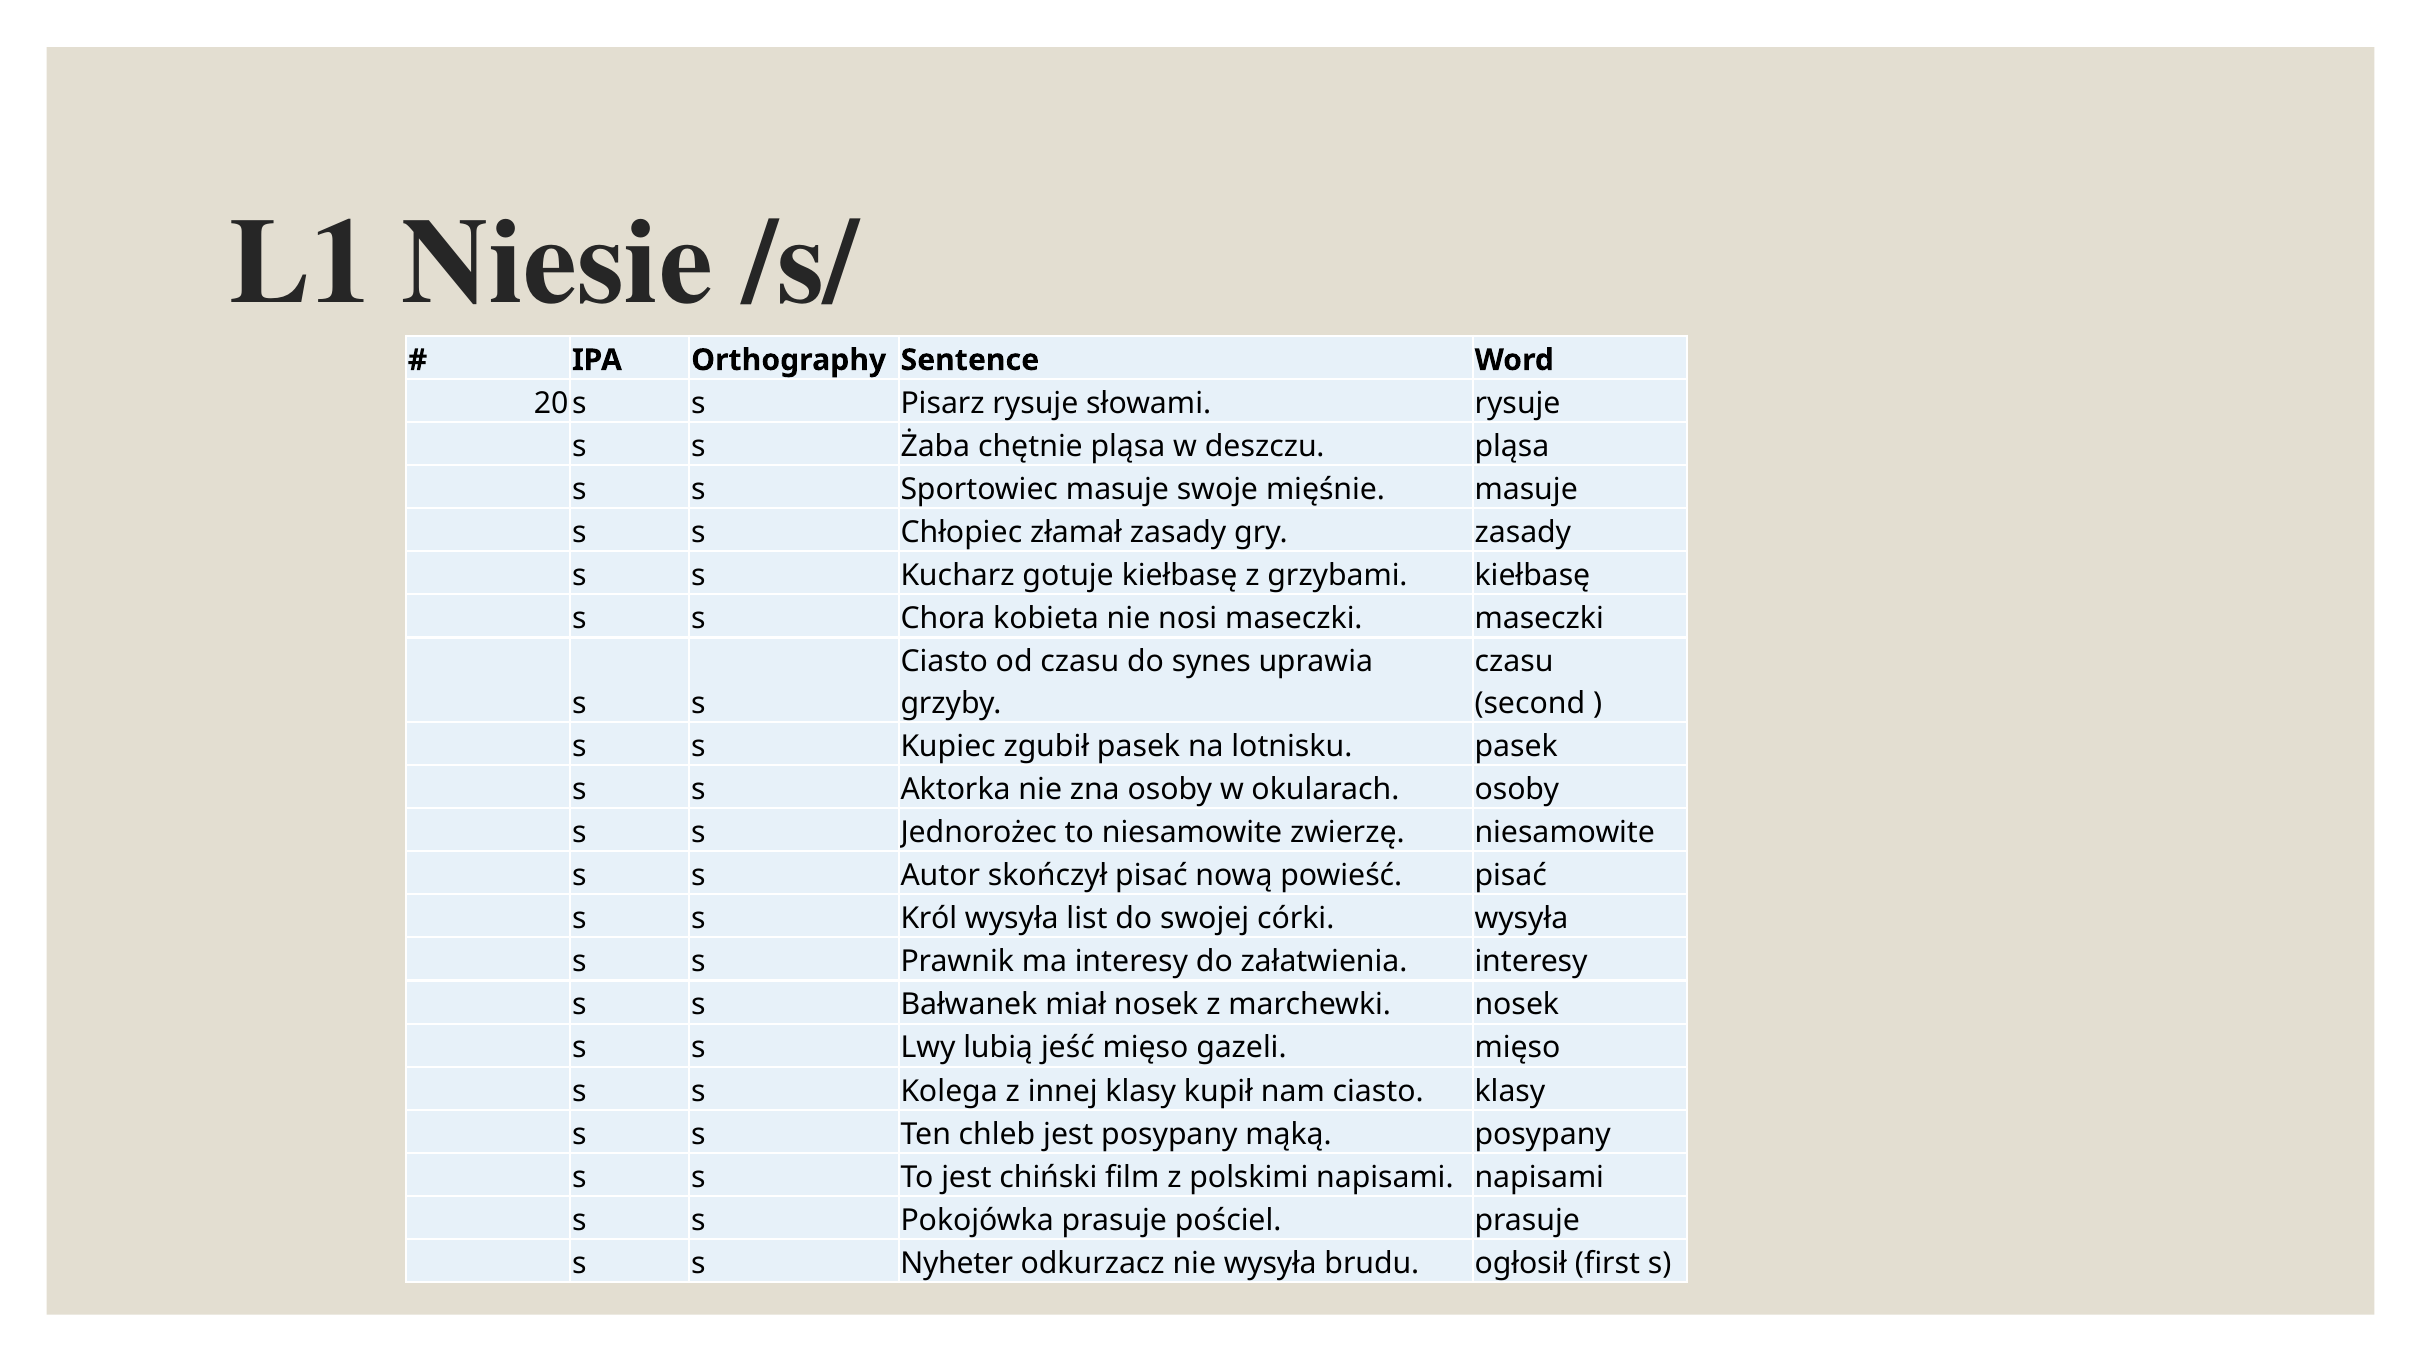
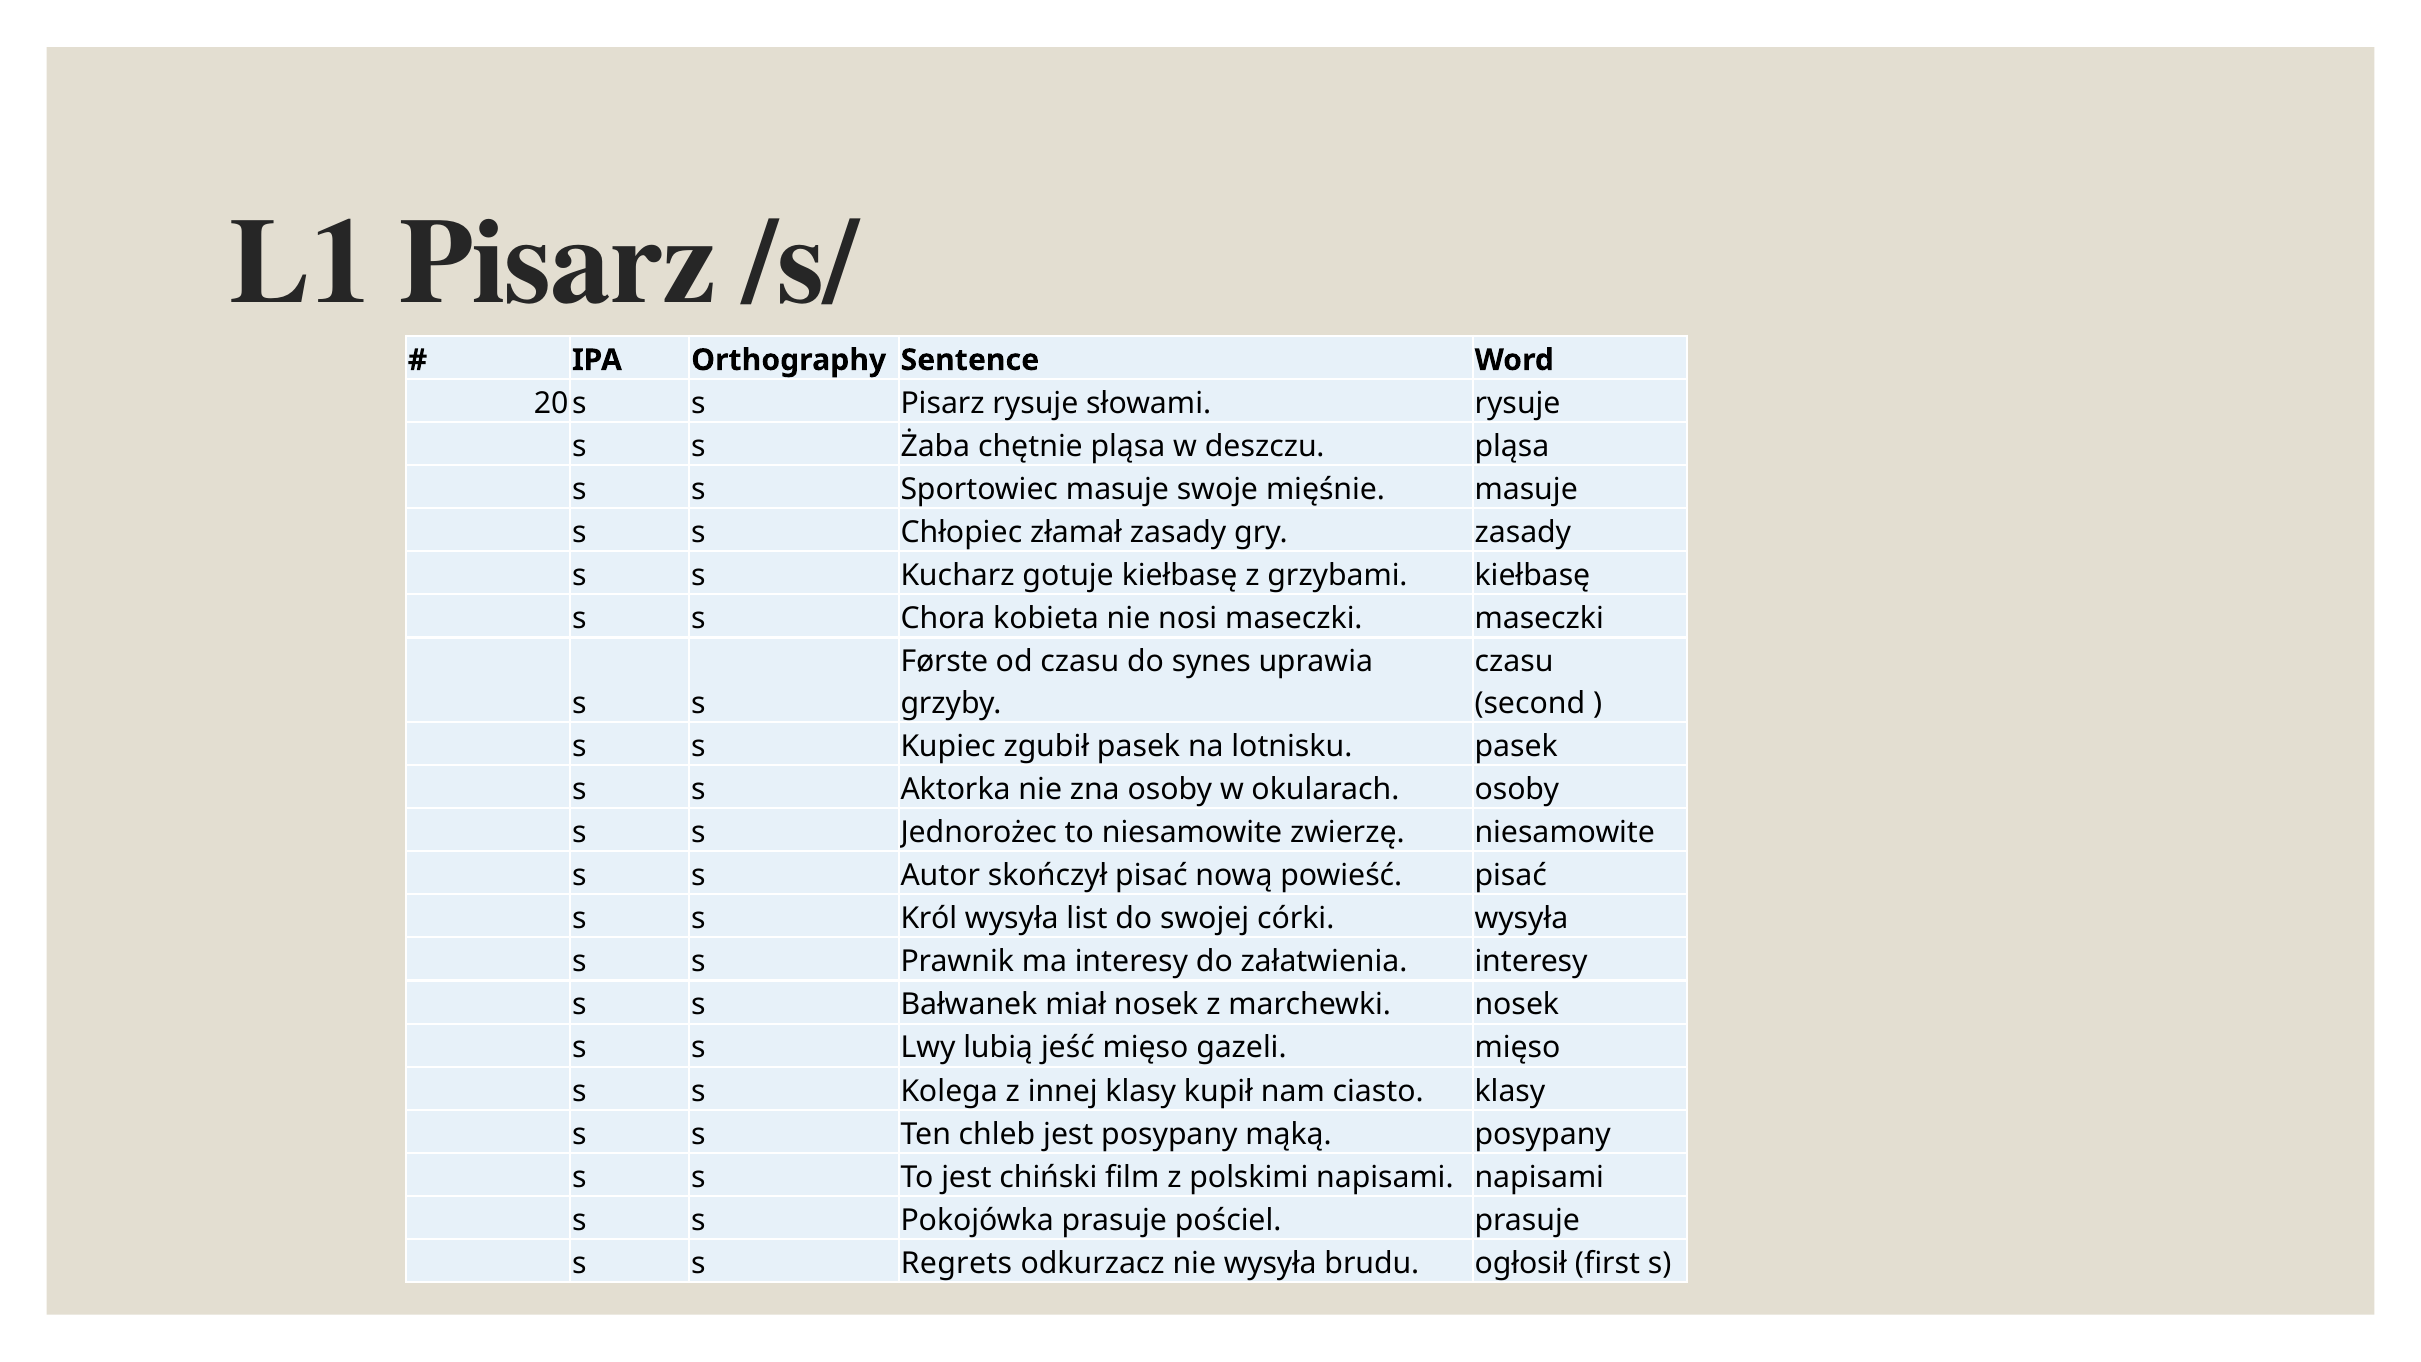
L1 Niesie: Niesie -> Pisarz (558, 263)
Ciasto: Ciasto -> Første (944, 662)
Nyheter: Nyheter -> Regrets (956, 1263)
